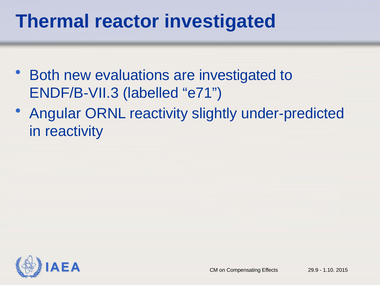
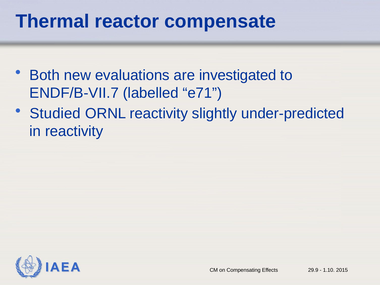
reactor investigated: investigated -> compensate (220, 21)
ENDF/B-VII.3: ENDF/B-VII.3 -> ENDF/B-VII.7 (74, 93)
Angular: Angular -> Studied (55, 114)
